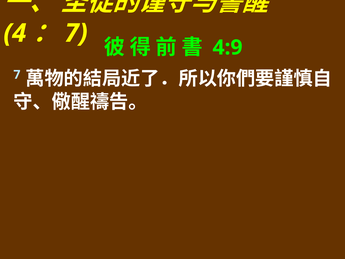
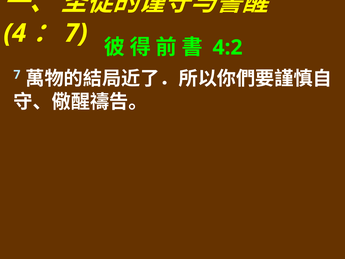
4:9: 4:9 -> 4:2 (228, 47)
